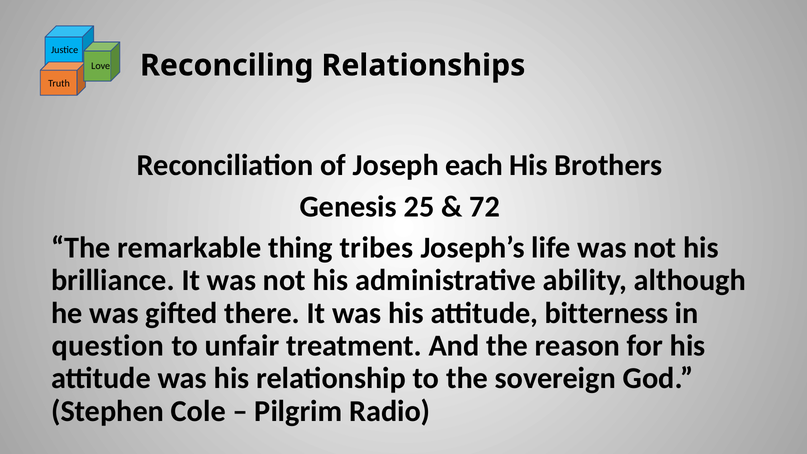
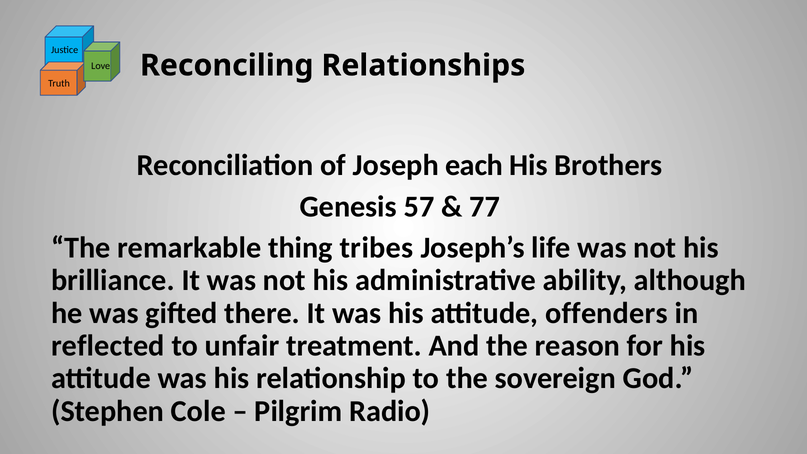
25: 25 -> 57 (419, 207)
72: 72 -> 77 (485, 207)
bitterness: bitterness -> offenders (606, 313)
question: question -> reflected (108, 346)
